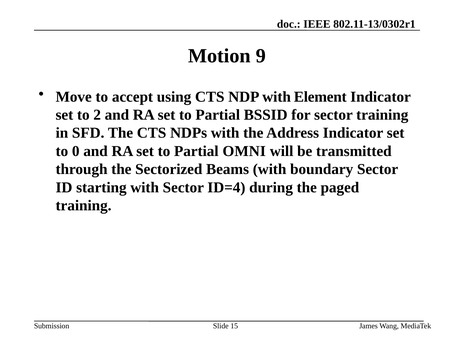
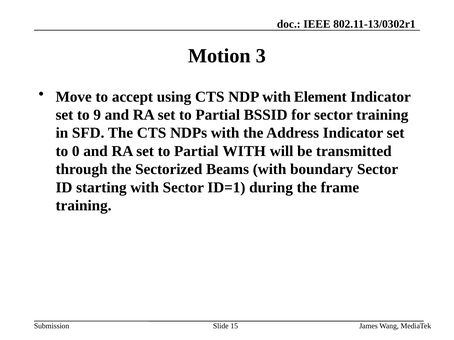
9: 9 -> 3 (261, 56)
2: 2 -> 9 (97, 115)
Partial OMNI: OMNI -> WITH (244, 151)
ID=4: ID=4 -> ID=1 (226, 188)
paged: paged -> frame (340, 188)
